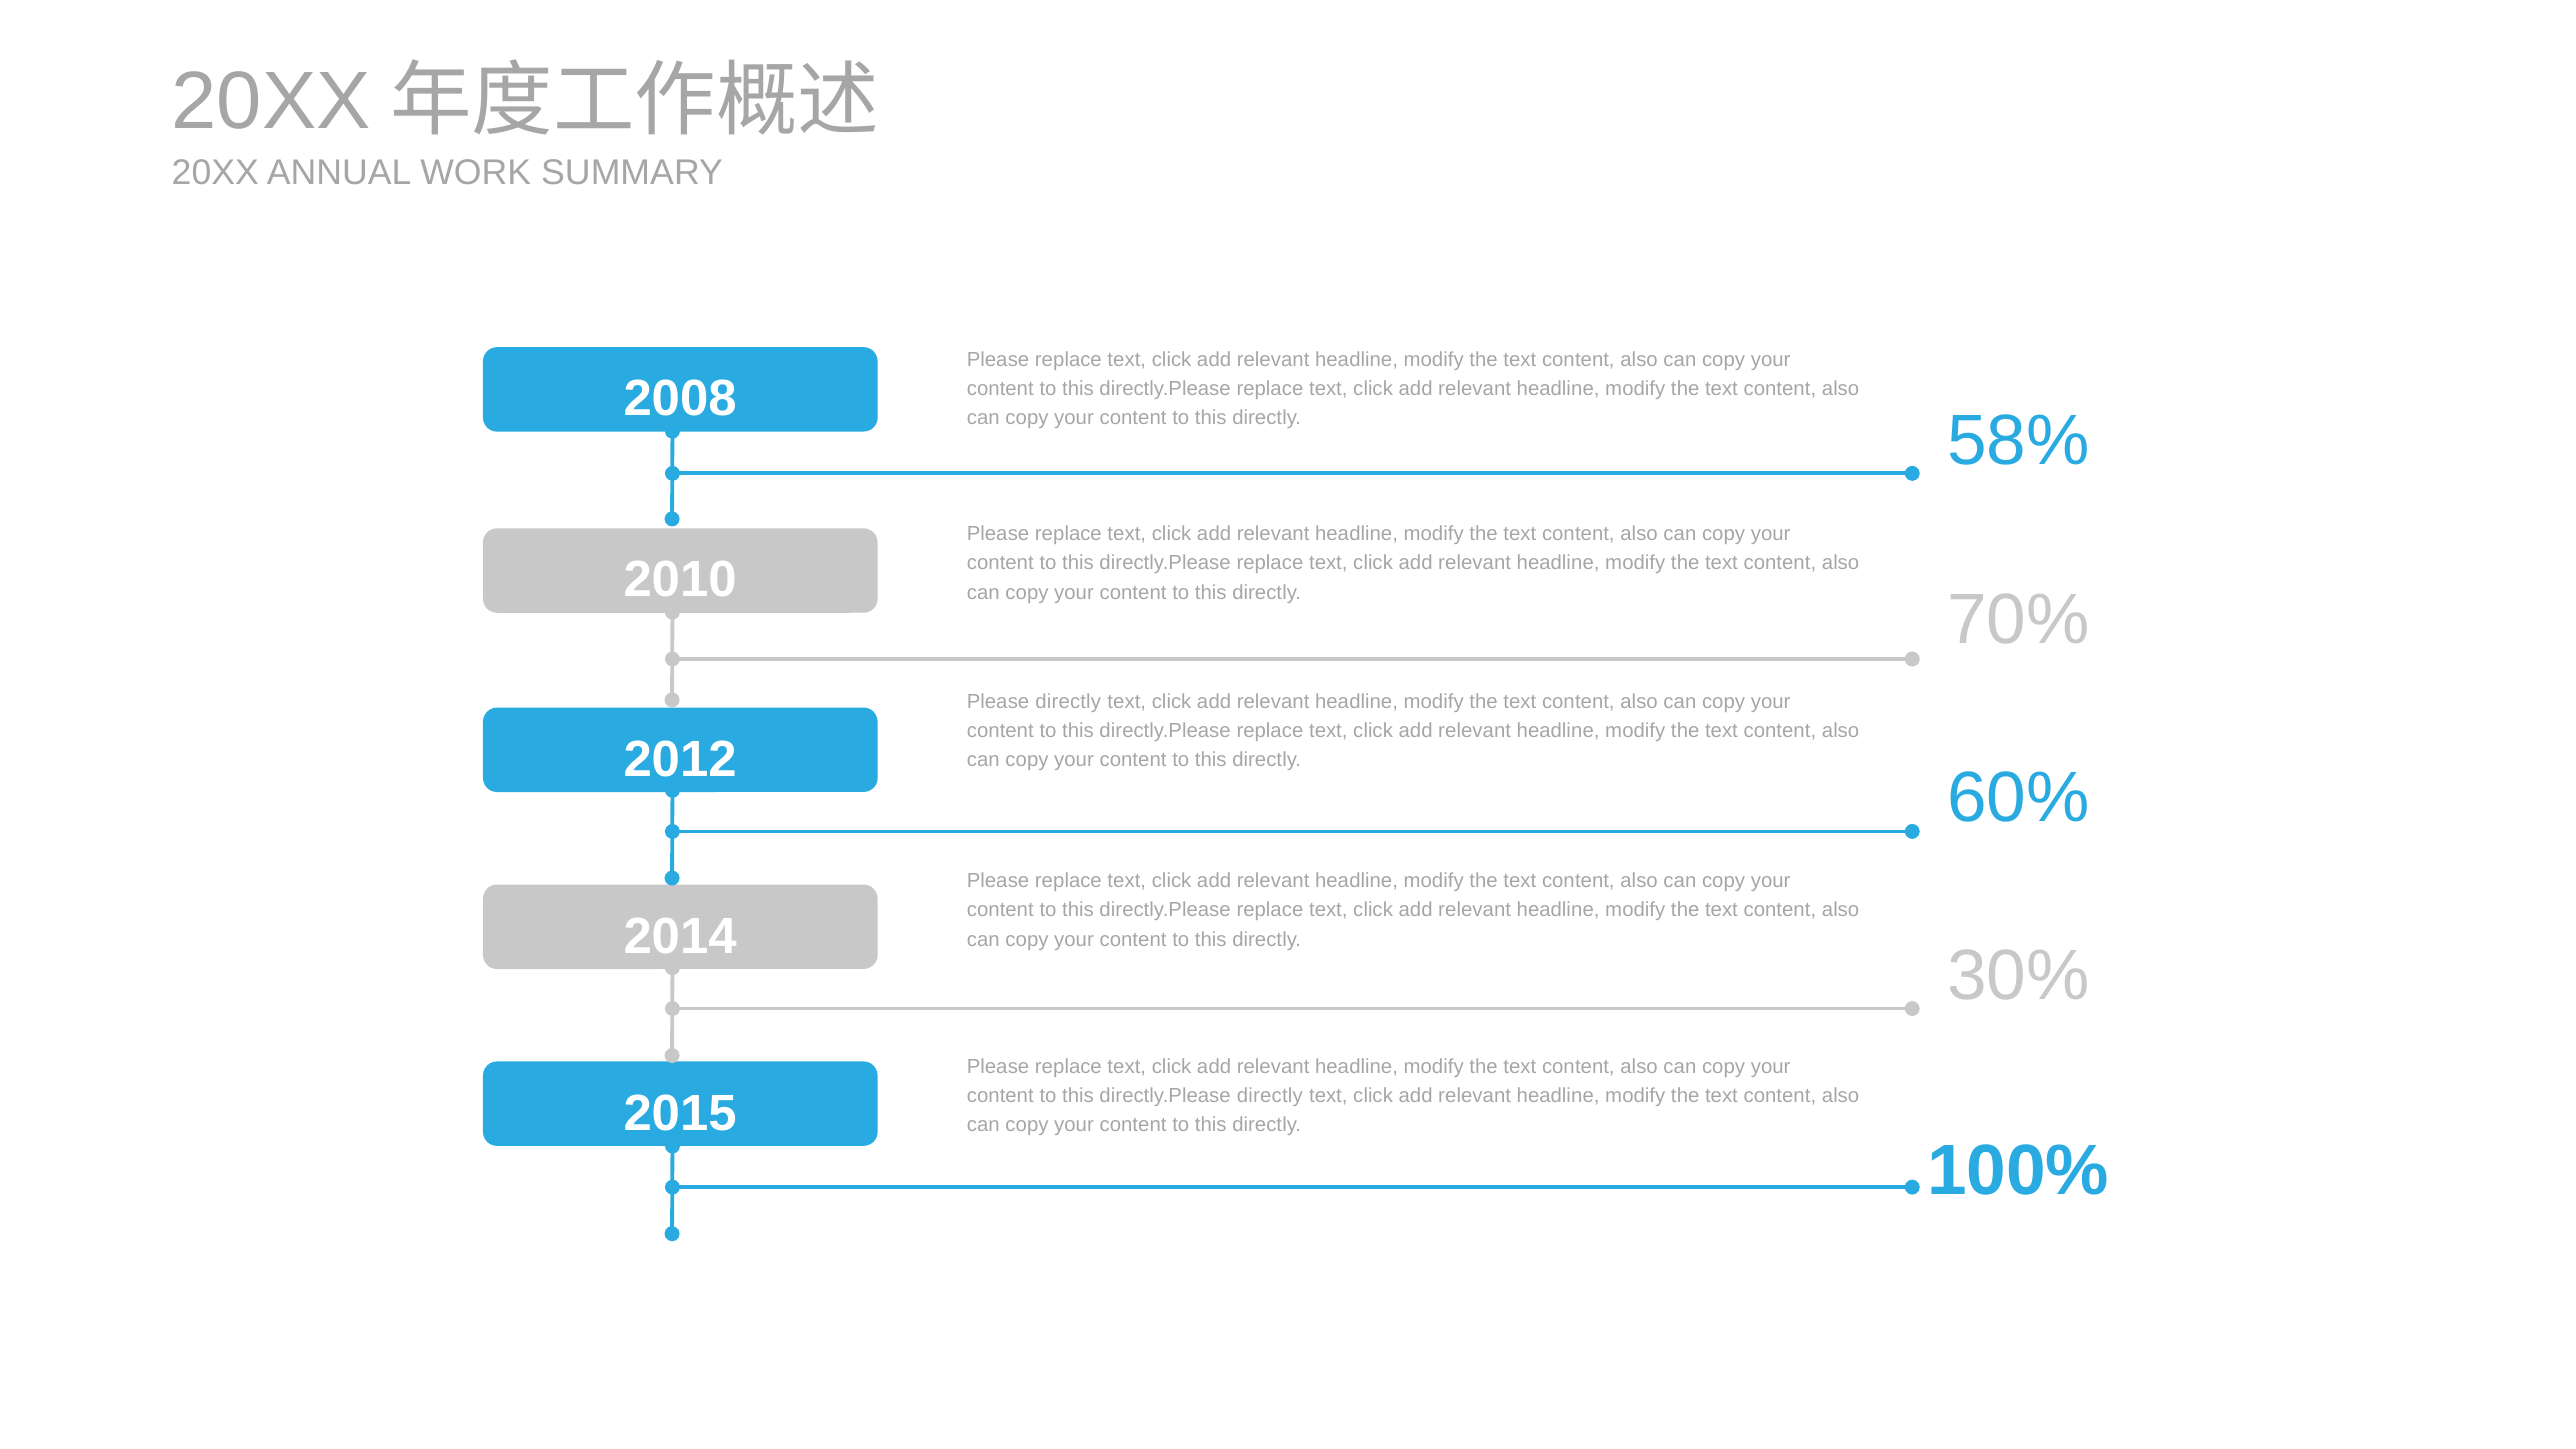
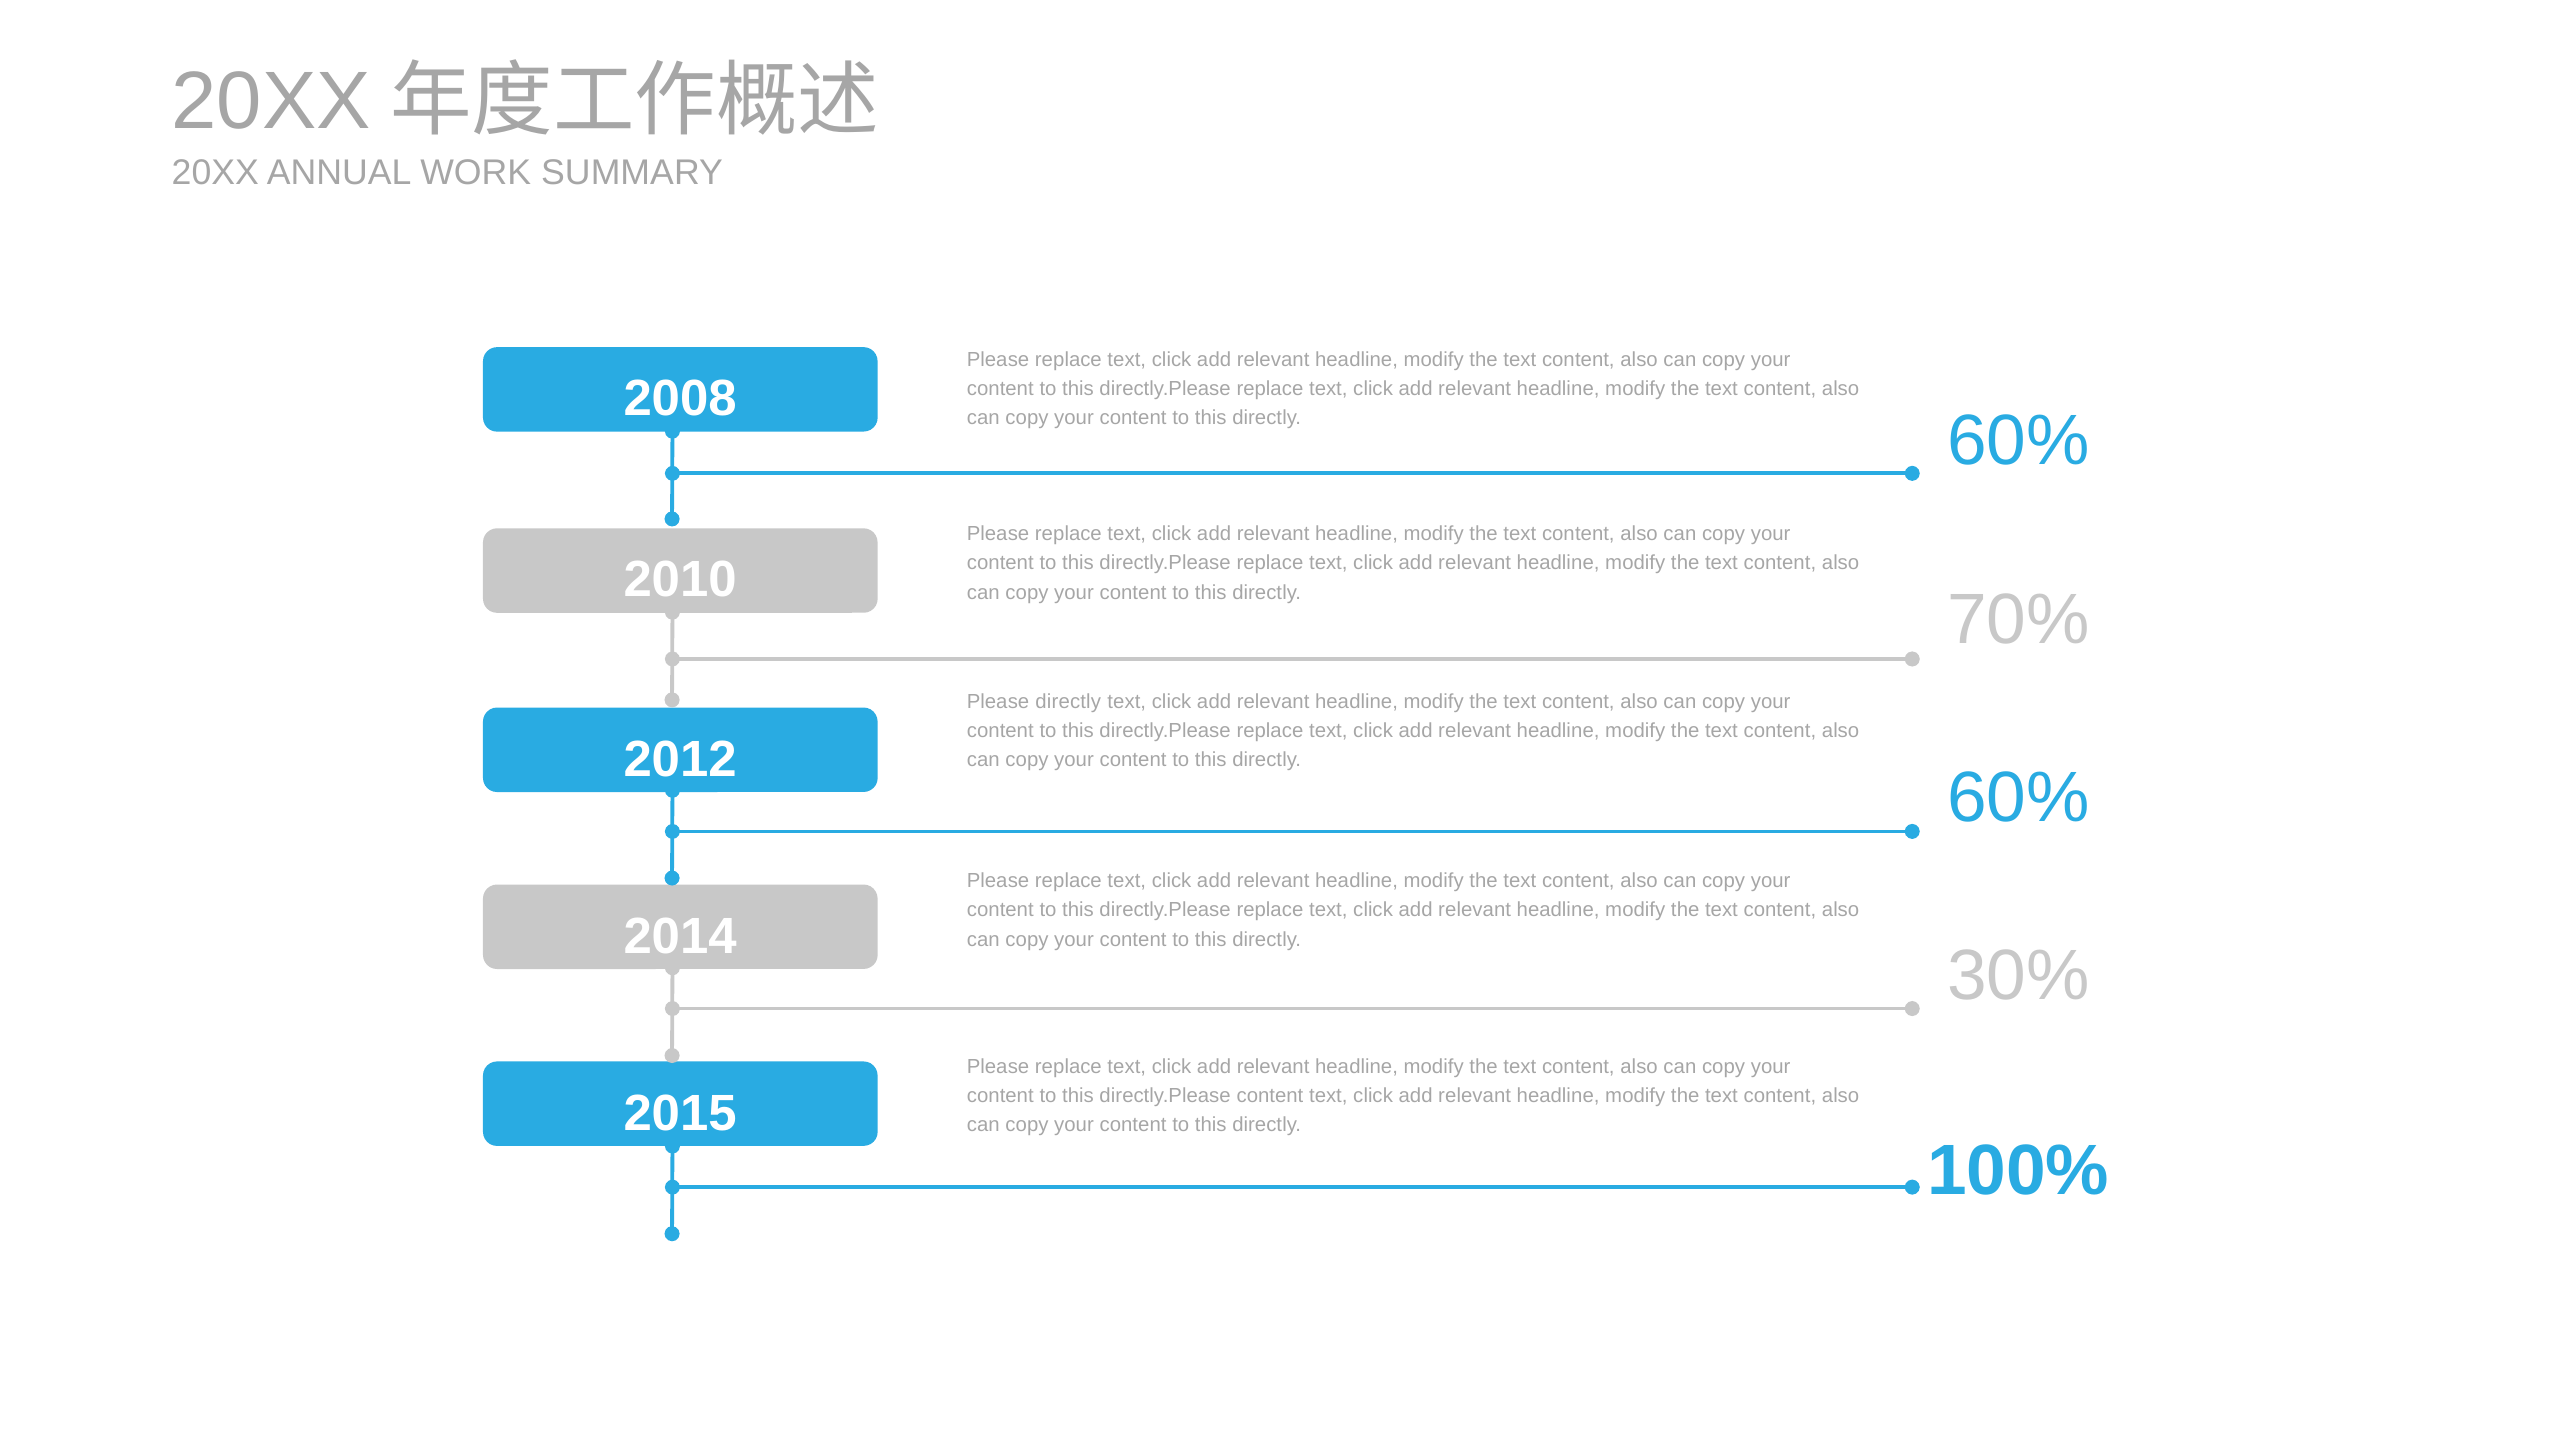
58%: 58% -> 60% (2018, 441)
directly.Please directly: directly -> content (1270, 1095)
